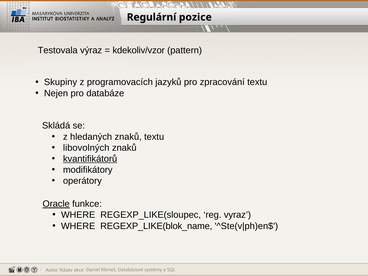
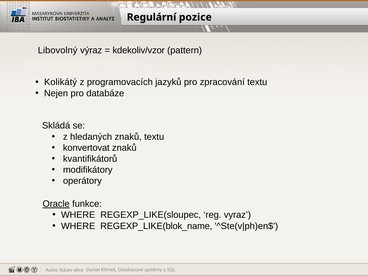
Testovala: Testovala -> Libovolný (58, 50)
Skupiny: Skupiny -> Kolikátý (61, 82)
libovolných: libovolných -> konvertovat (86, 148)
kvantifikátorů underline: present -> none (90, 159)
